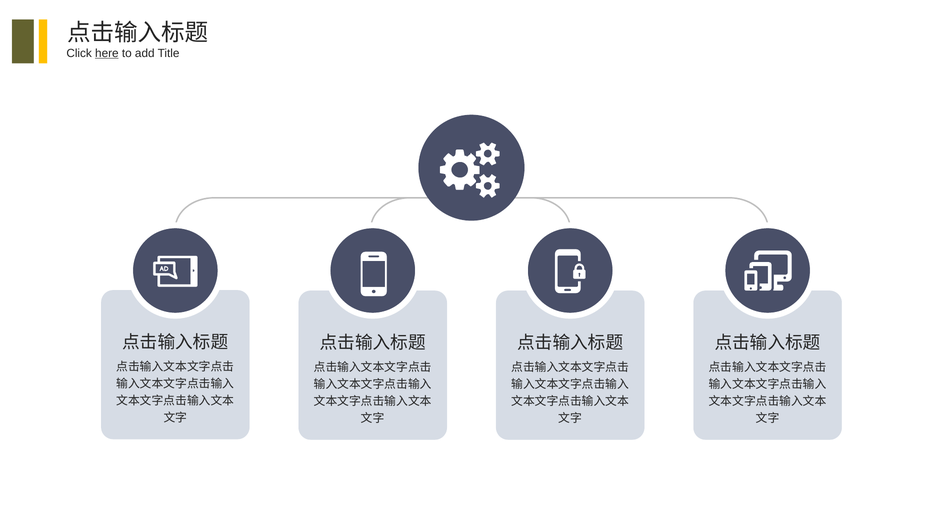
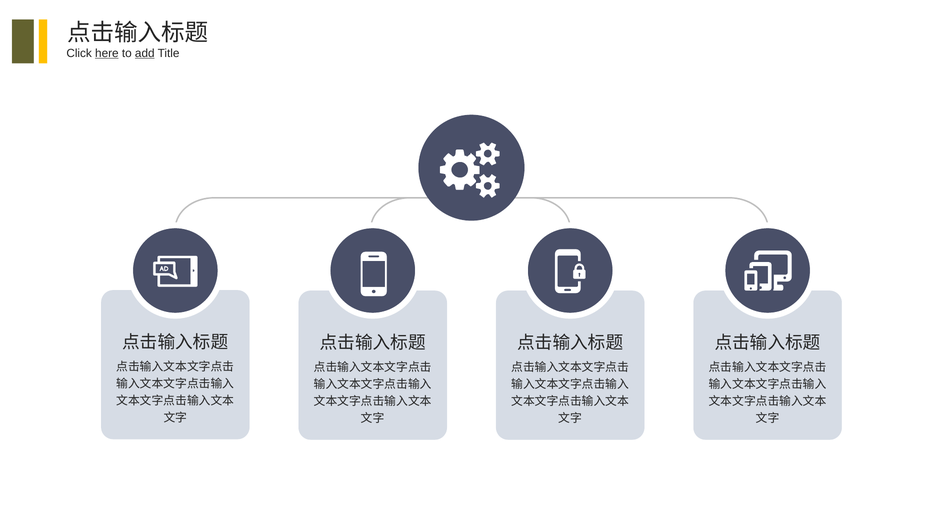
add underline: none -> present (145, 53)
